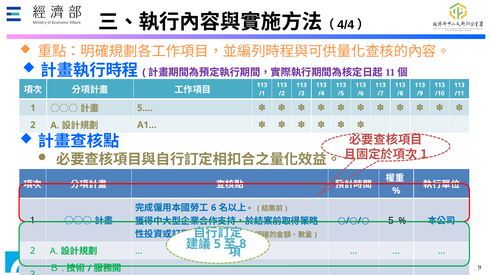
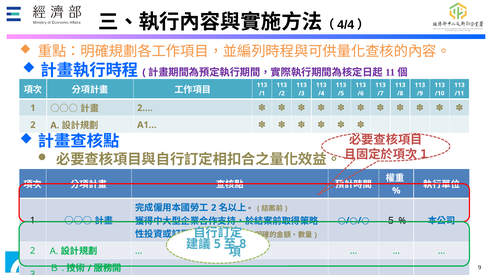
5.…: 5.… -> 2.… (145, 108)
6: 6 -> 2 (214, 208)
